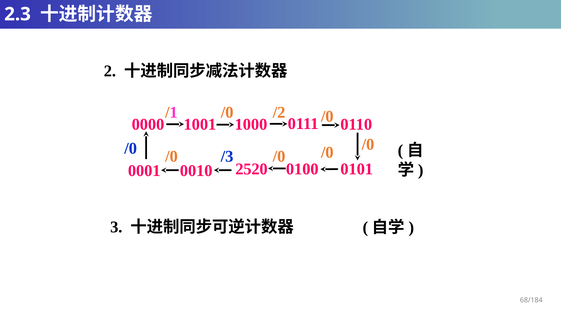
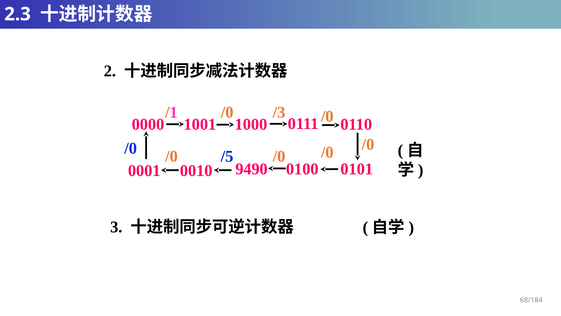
/2: /2 -> /3 (279, 112)
/3: /3 -> /5 (227, 156)
2520: 2520 -> 9490 (251, 169)
